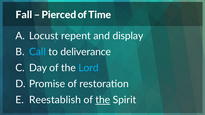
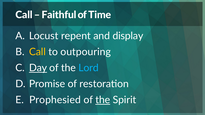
Fall: Fall -> Call (24, 15)
Pierced: Pierced -> Faithful (59, 15)
Call colour: light blue -> yellow (37, 52)
deliverance: deliverance -> outpouring (86, 52)
Day underline: none -> present (38, 68)
Reestablish: Reestablish -> Prophesied (55, 100)
